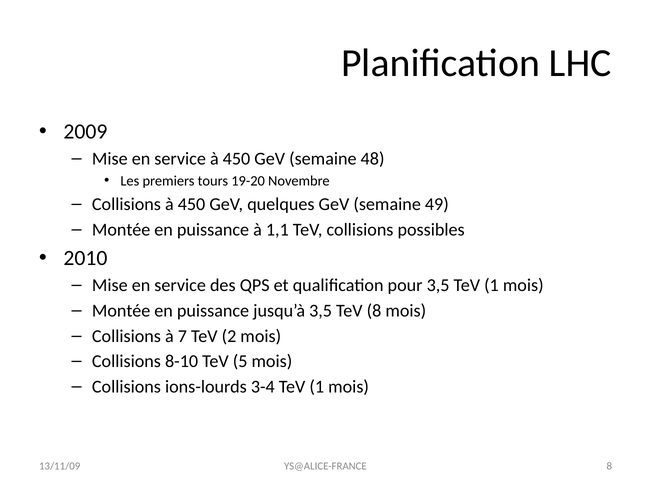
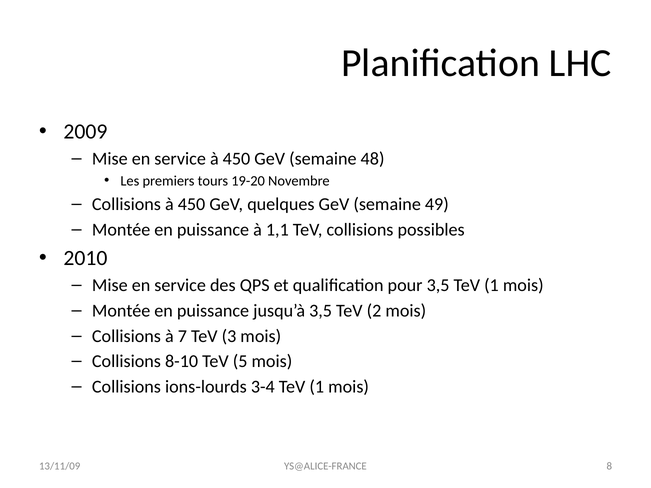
TeV 8: 8 -> 2 (374, 311)
2: 2 -> 3 (229, 336)
